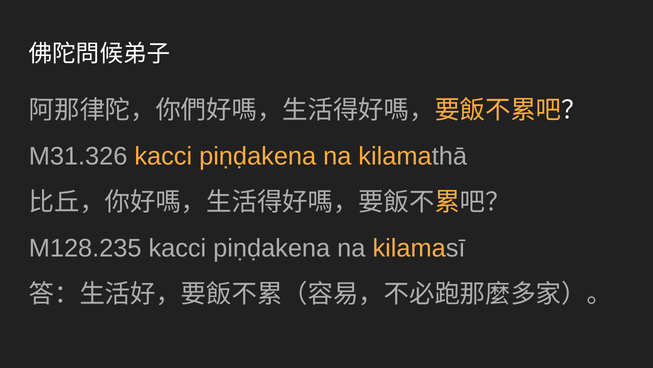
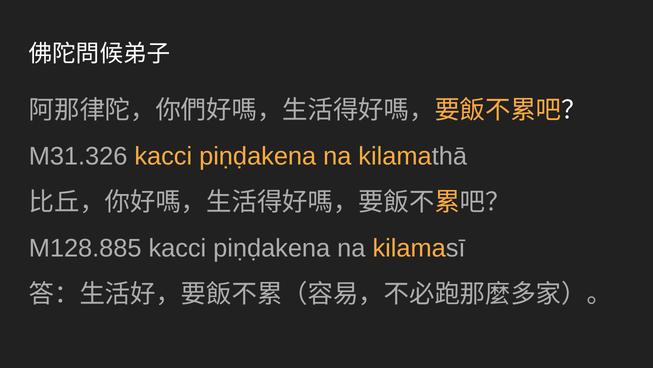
M128.235: M128.235 -> M128.885 (85, 248)
